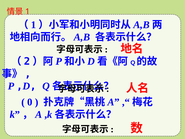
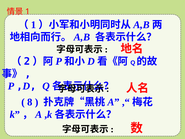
0: 0 -> 8 (30, 102)
